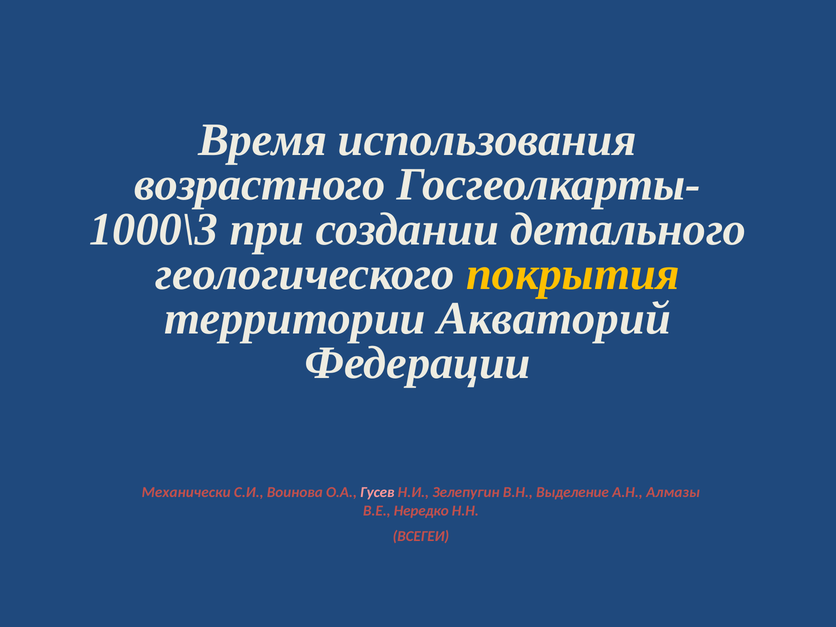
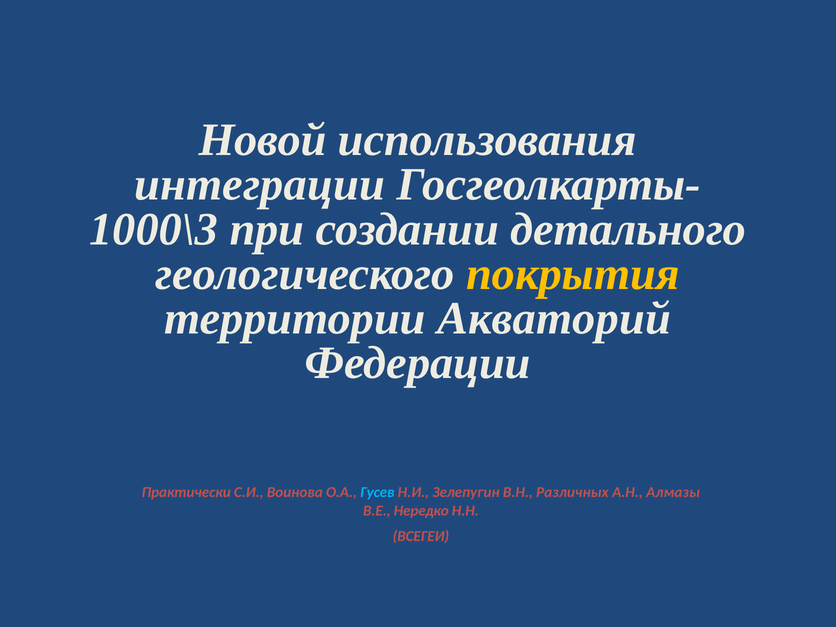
Время: Время -> Новой (263, 140)
возрастного: возрастного -> интеграции (260, 185)
Механически: Механически -> Практически (186, 492)
Гусев colour: pink -> light blue (377, 492)
Выделение: Выделение -> Различных (572, 492)
